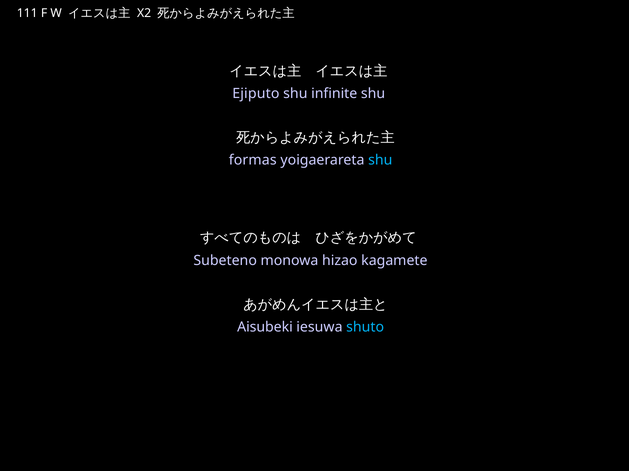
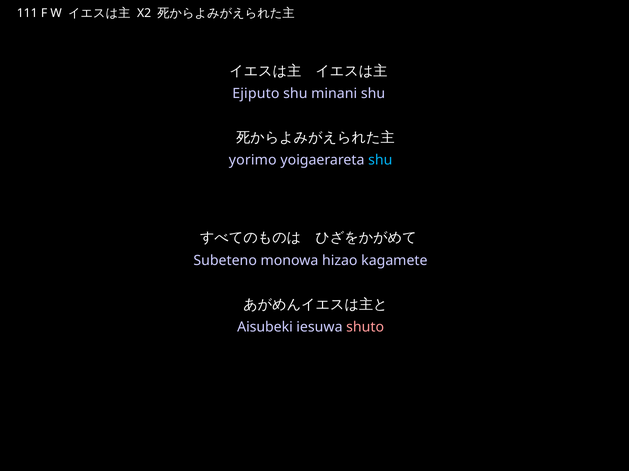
infinite: infinite -> minani (334, 94)
formas: formas -> yorimo (253, 161)
shuto colour: light blue -> pink (365, 328)
